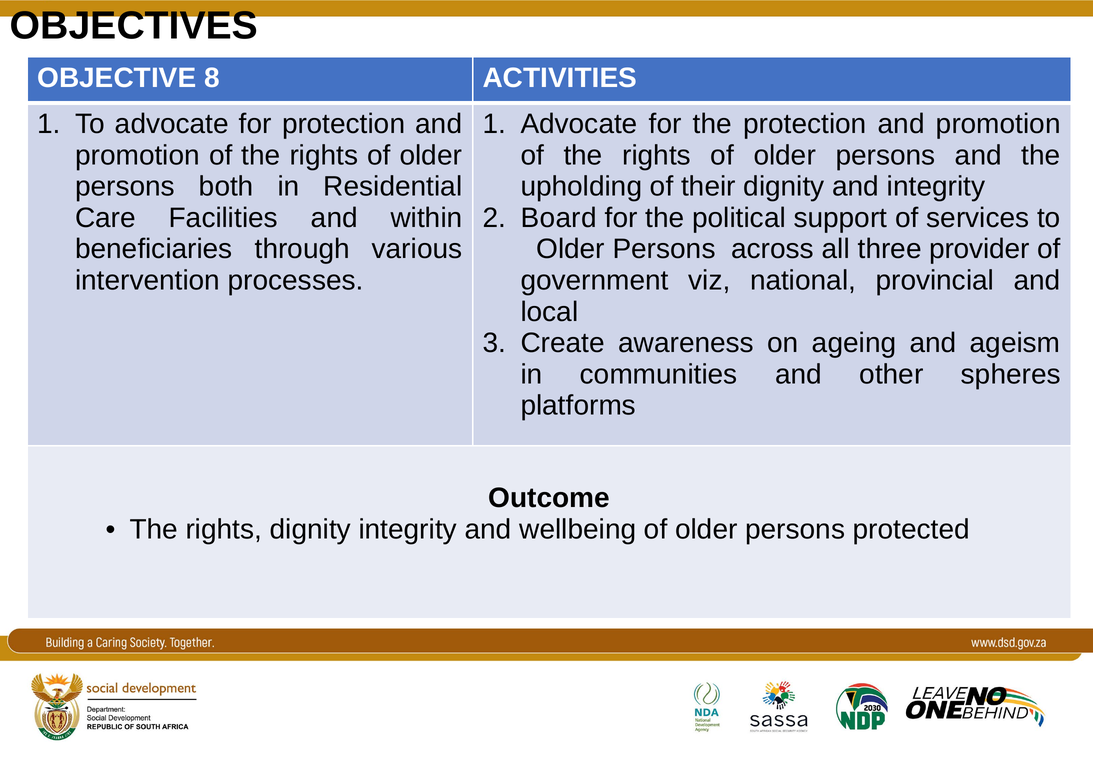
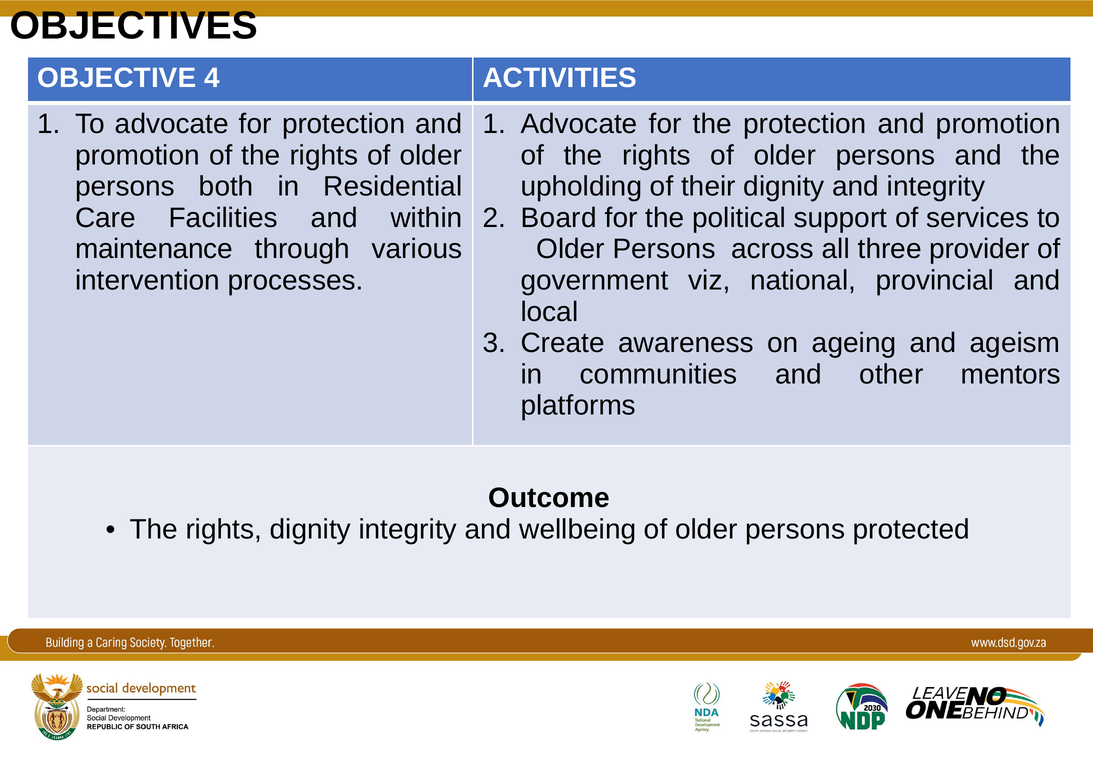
8: 8 -> 4 (212, 78)
beneficiaries: beneficiaries -> maintenance (154, 249)
spheres: spheres -> mentors (1011, 374)
